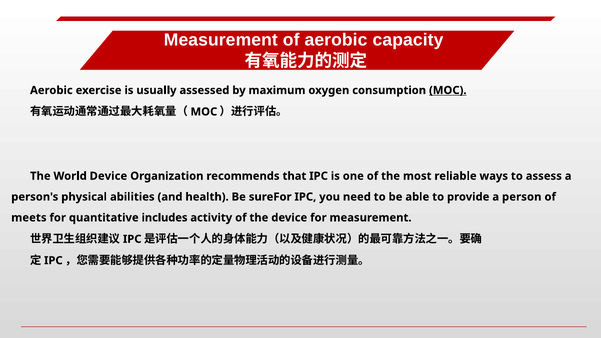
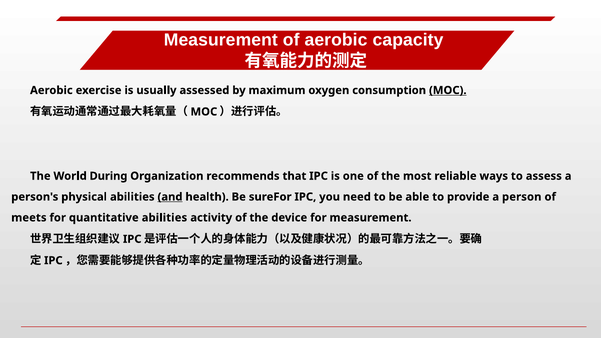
World Device: Device -> During (108, 176)
and underline: none -> present (170, 197)
quantitative includes: includes -> abilities (164, 218)
